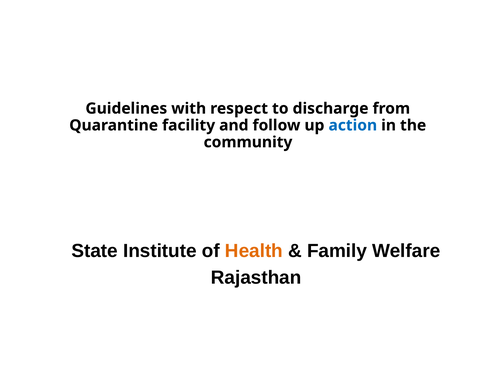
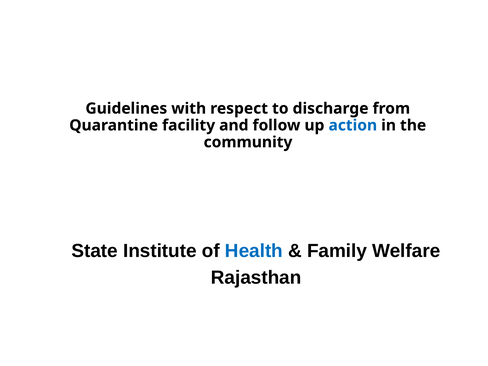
Health colour: orange -> blue (254, 251)
